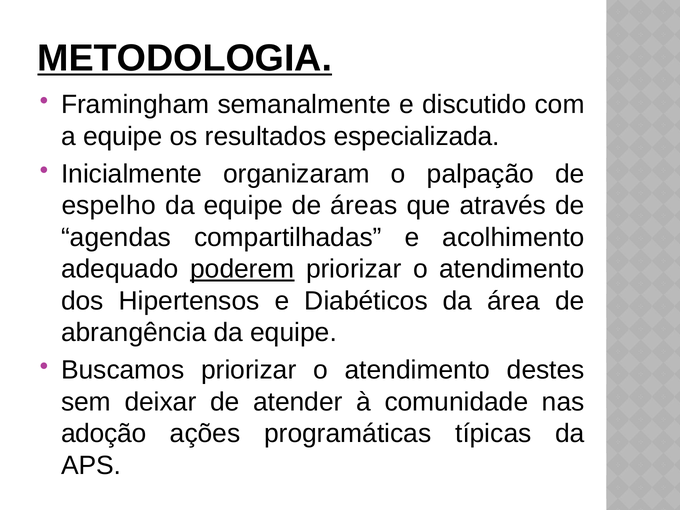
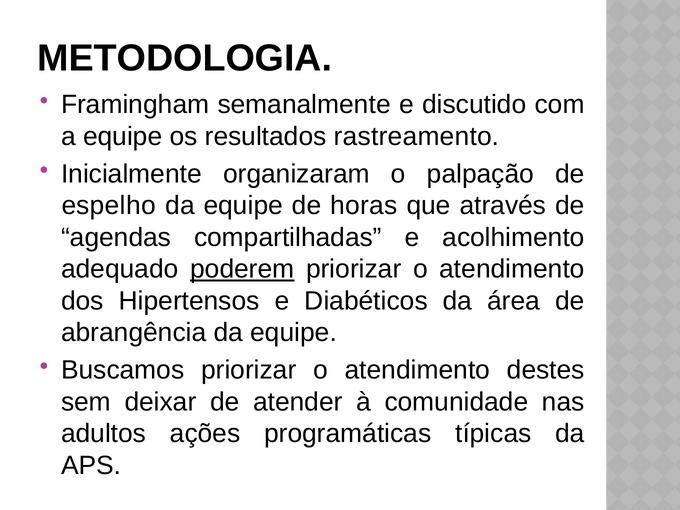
METODOLOGIA underline: present -> none (185, 58)
especializada: especializada -> rastreamento (417, 136)
áreas: áreas -> horas (364, 206)
adoção: adoção -> adultos (104, 434)
